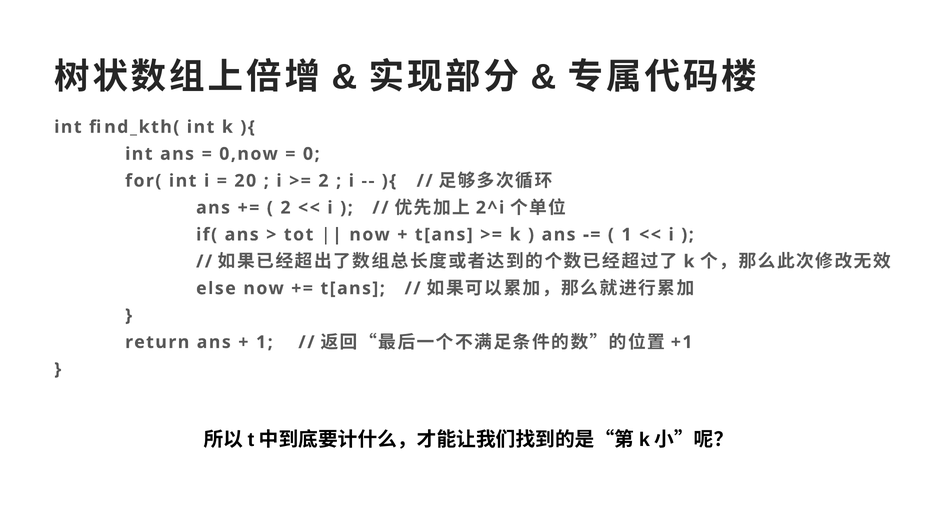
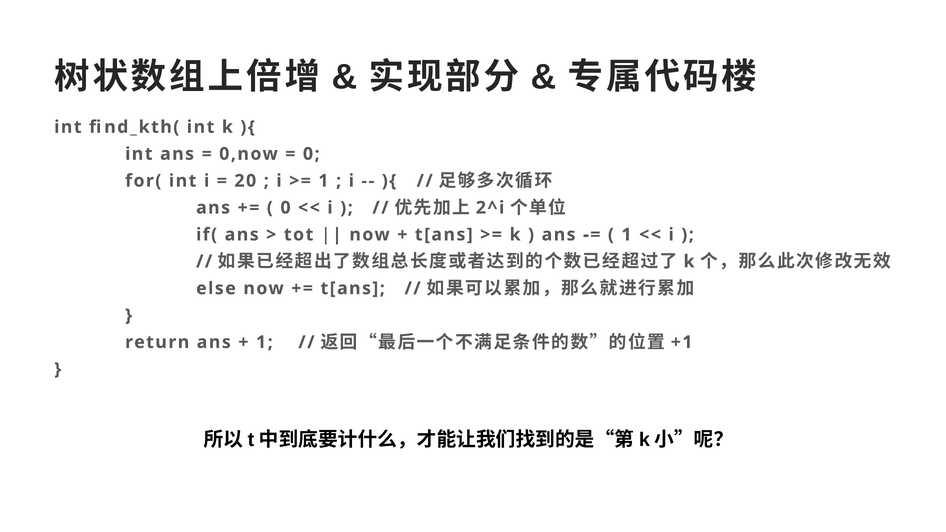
2: 2 -> 1 (323, 181)
2: 2 -> 0 (286, 208)
